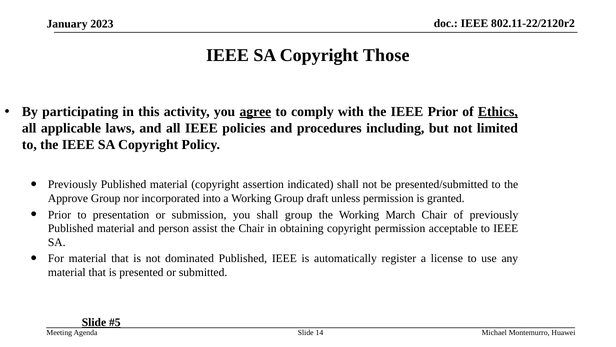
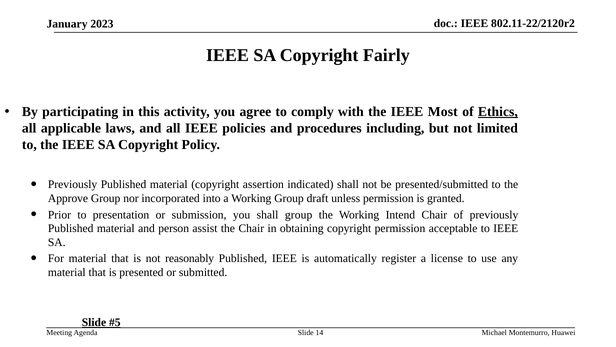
Those: Those -> Fairly (386, 55)
agree underline: present -> none (255, 112)
IEEE Prior: Prior -> Most (443, 112)
March: March -> Intend (400, 214)
dominated: dominated -> reasonably (190, 258)
